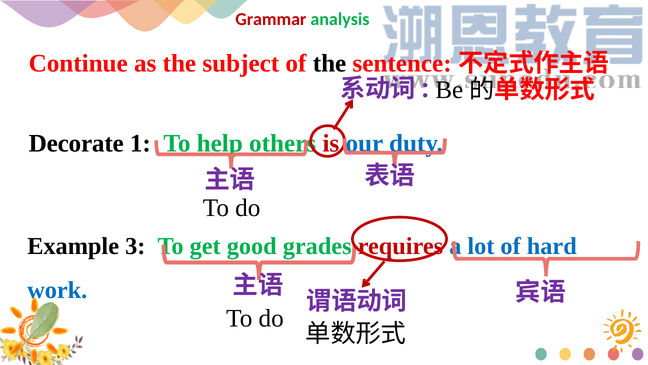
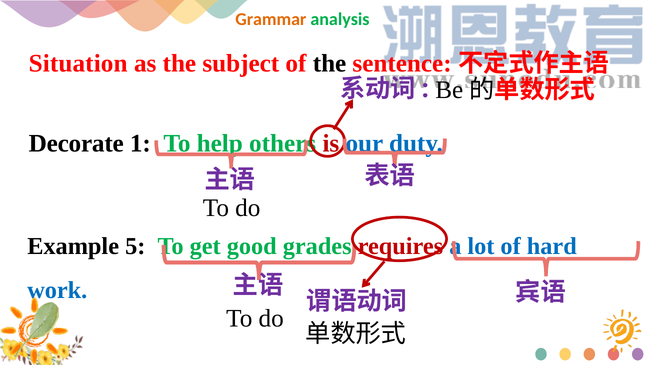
Grammar colour: red -> orange (271, 20)
Continue: Continue -> Situation (78, 63)
3: 3 -> 5 (135, 246)
